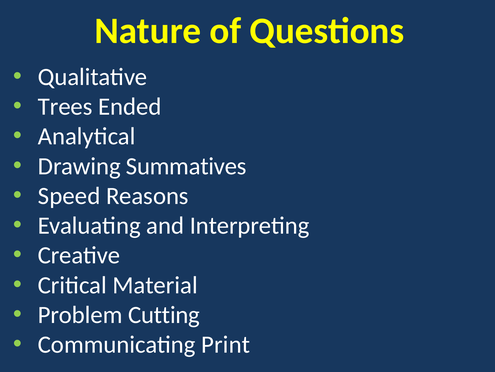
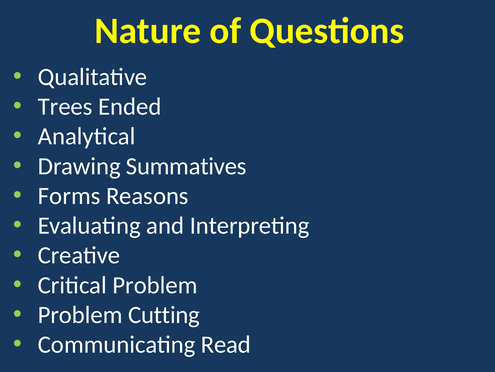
Speed: Speed -> Forms (69, 196)
Critical Material: Material -> Problem (155, 285)
Print: Print -> Read (226, 344)
